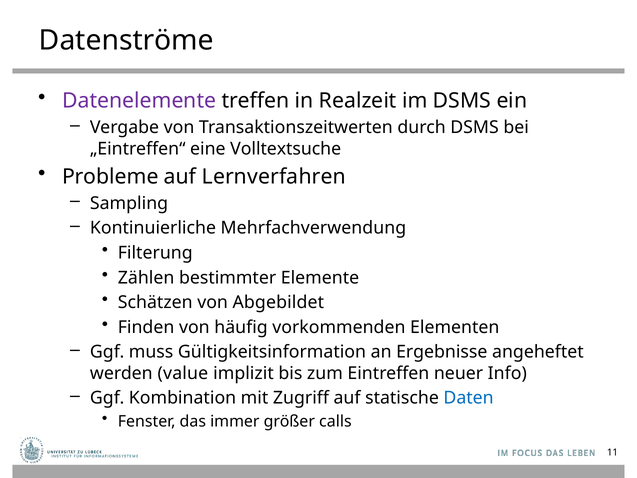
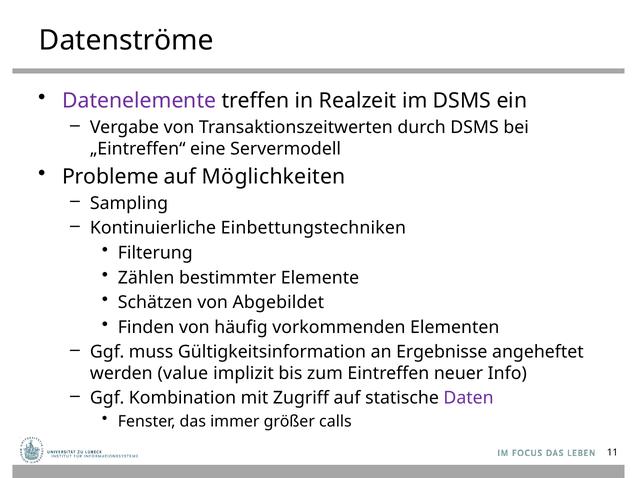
Volltextsuche: Volltextsuche -> Servermodell (286, 149)
Lernverfahren: Lernverfahren -> Möglichkeiten (274, 177)
Mehrfachverwendung: Mehrfachverwendung -> Einbettungstechniken (313, 228)
Daten colour: blue -> purple (469, 398)
